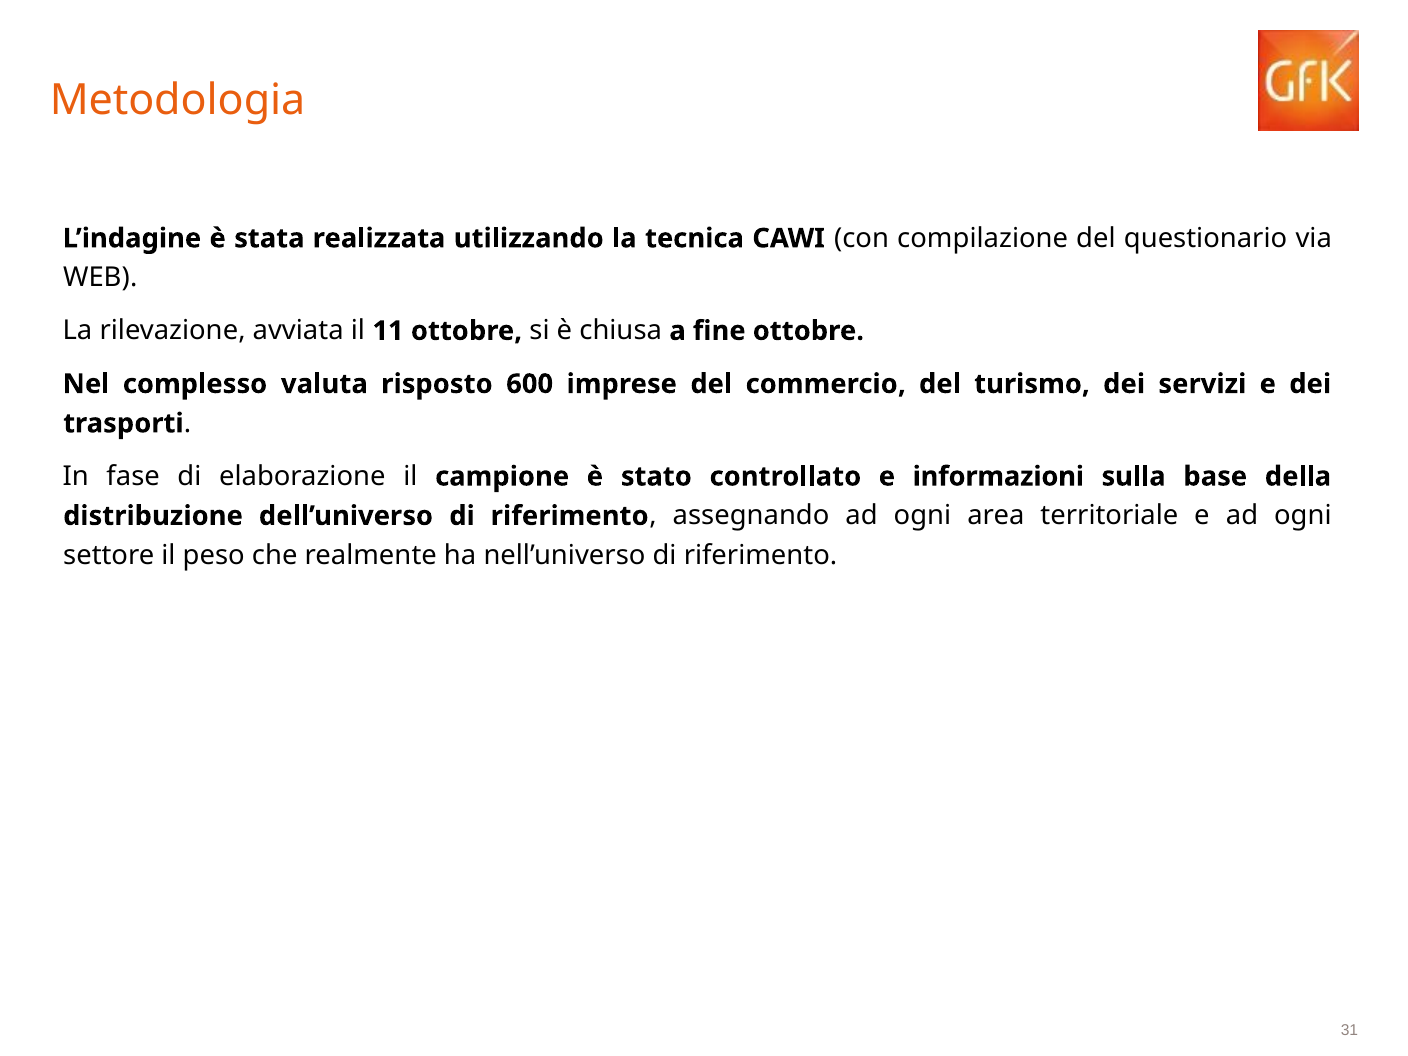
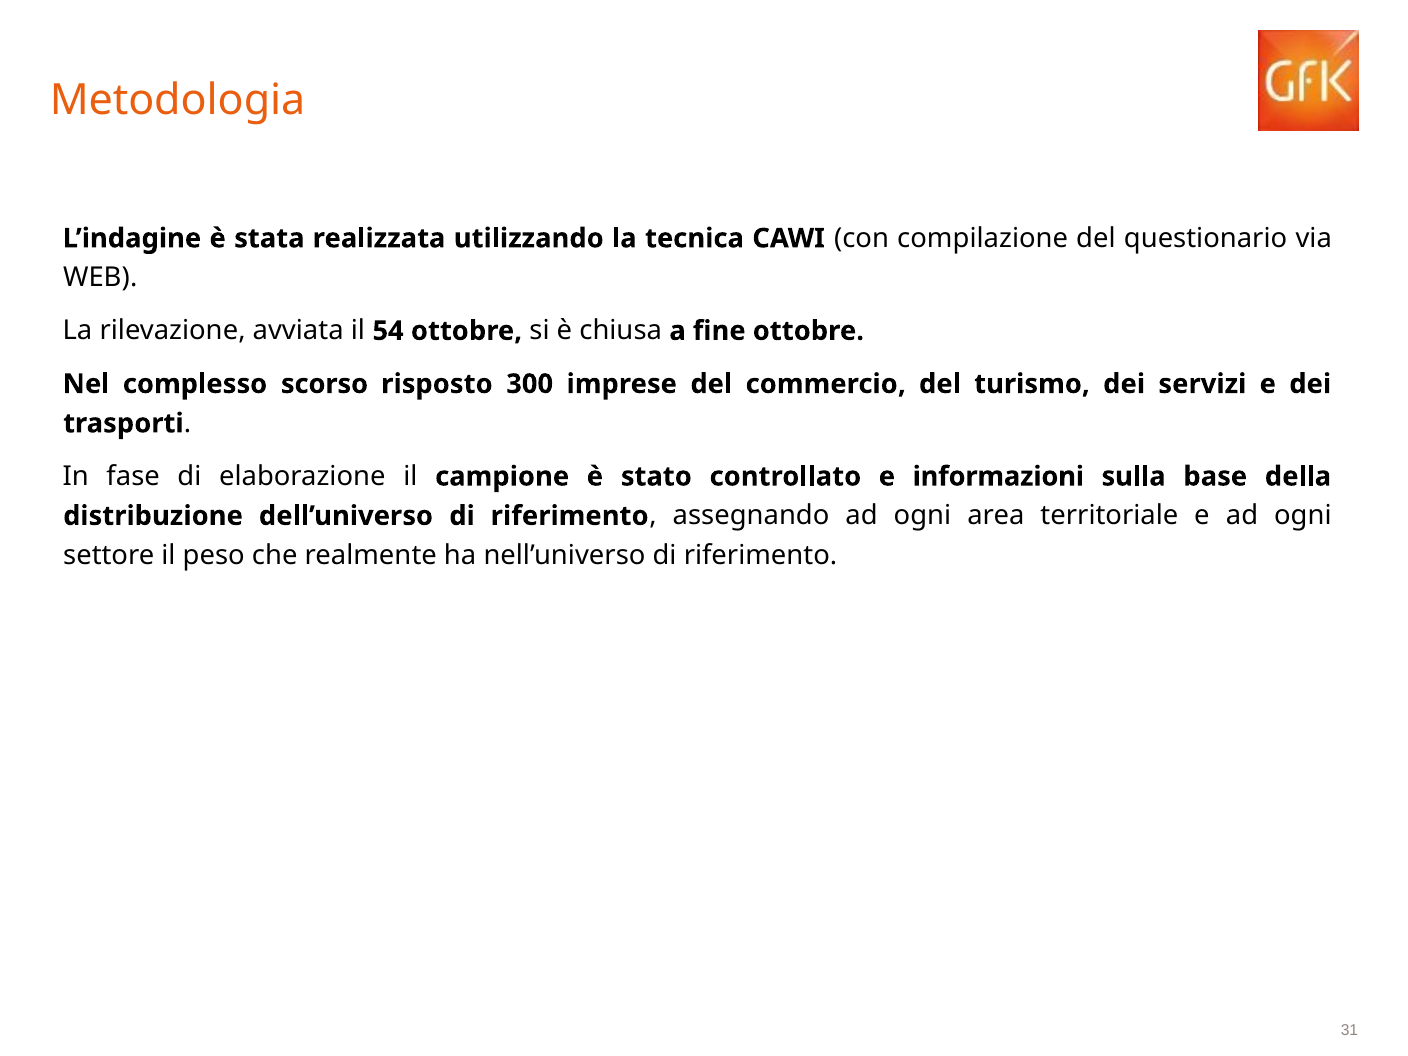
11: 11 -> 54 (388, 331)
valuta: valuta -> scorso (325, 384)
600: 600 -> 300 (530, 384)
